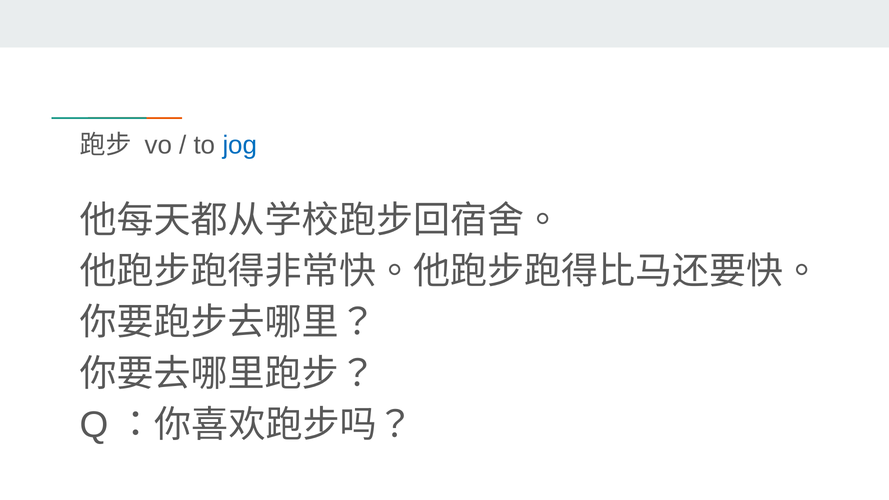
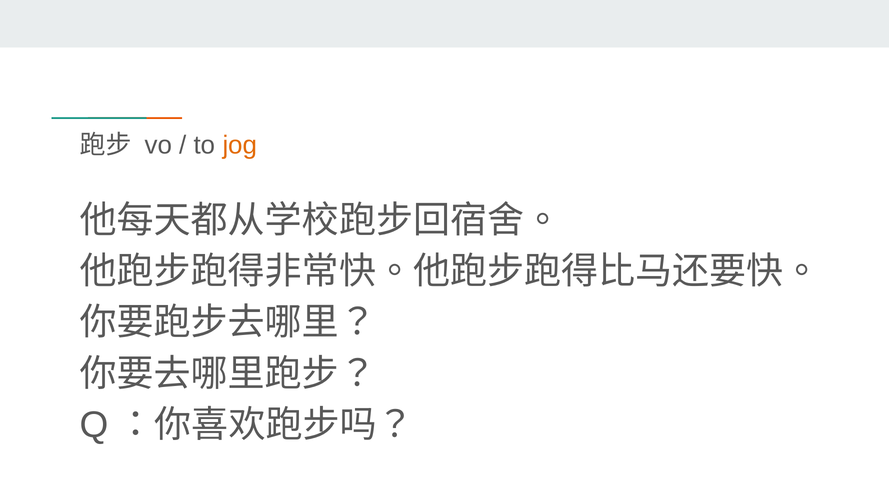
jog colour: blue -> orange (240, 145)
